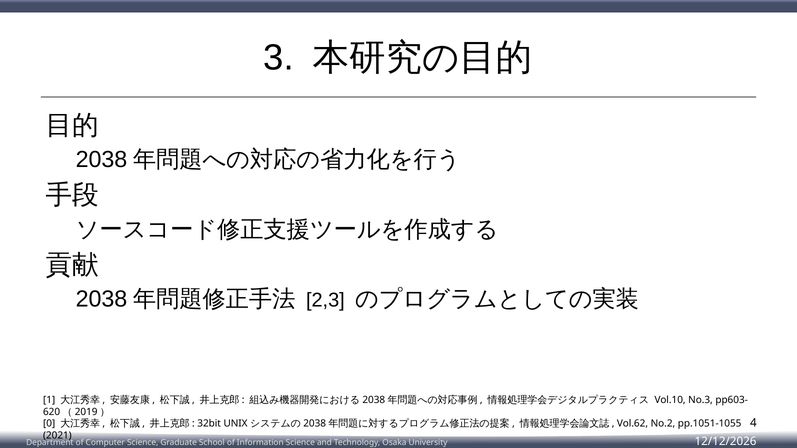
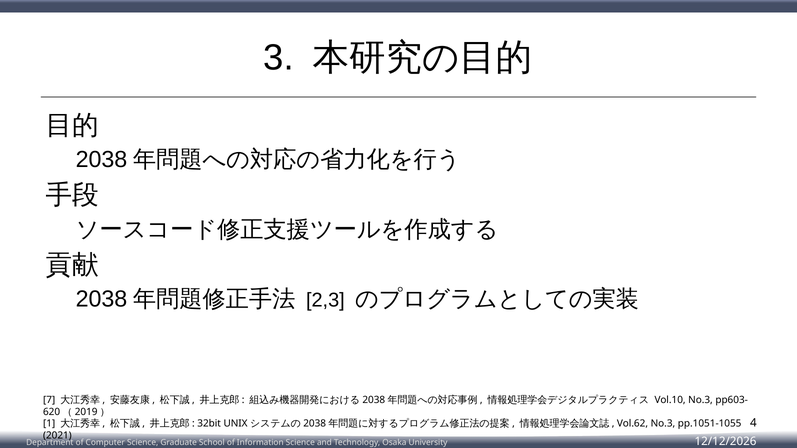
1: 1 -> 7 (49, 400)
0: 0 -> 1 (49, 424)
Vol.62 No.2: No.2 -> No.3 (663, 424)
